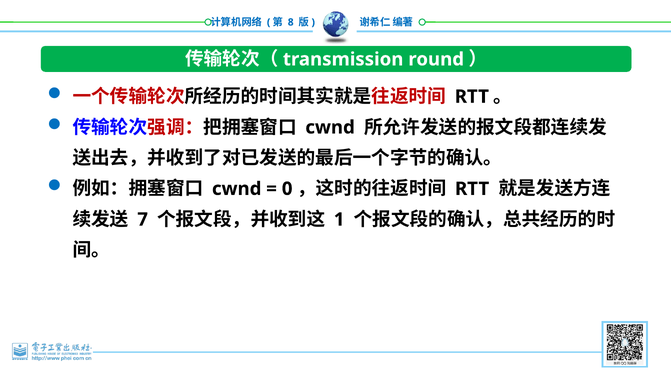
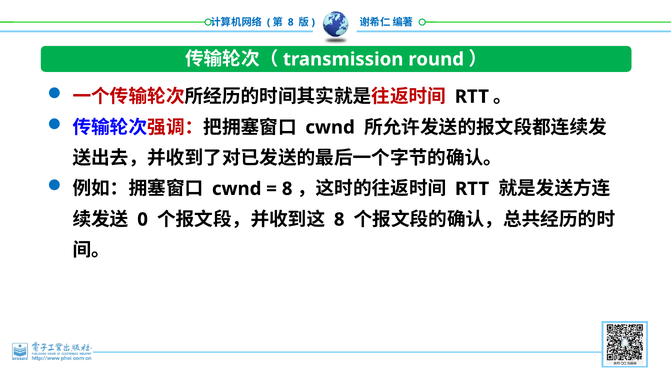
0: 0 -> 8 (287, 189)
7: 7 -> 0 (143, 220)
1: 1 -> 8 (339, 220)
